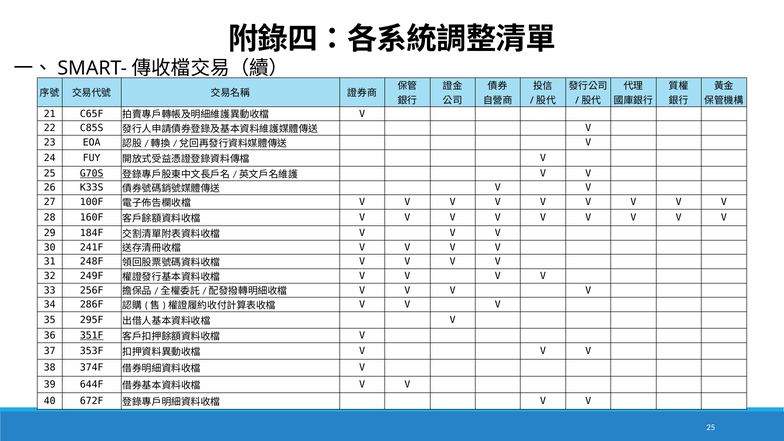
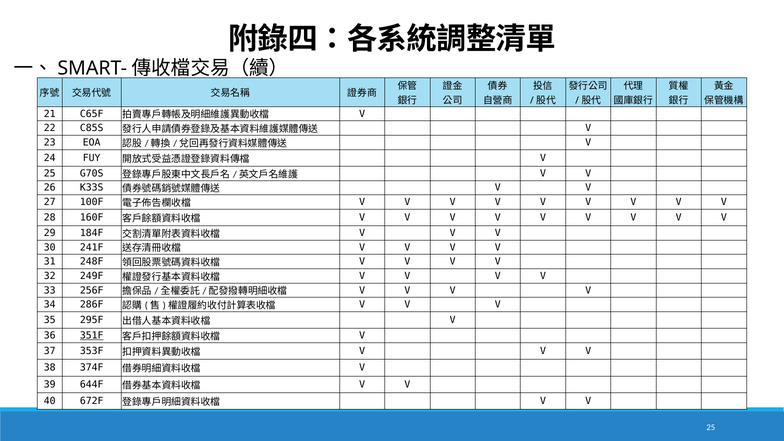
G70S underline: present -> none (92, 173)
